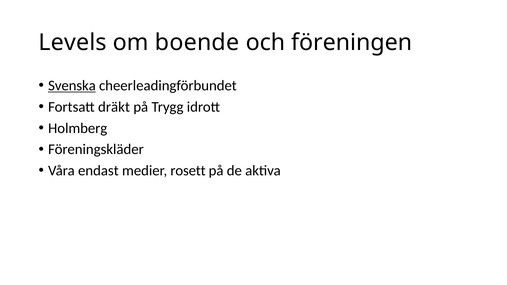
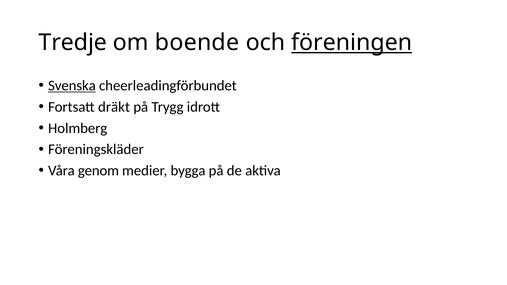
Levels: Levels -> Tredje (73, 43)
föreningen underline: none -> present (352, 43)
endast: endast -> genom (98, 171)
rosett: rosett -> bygga (188, 171)
